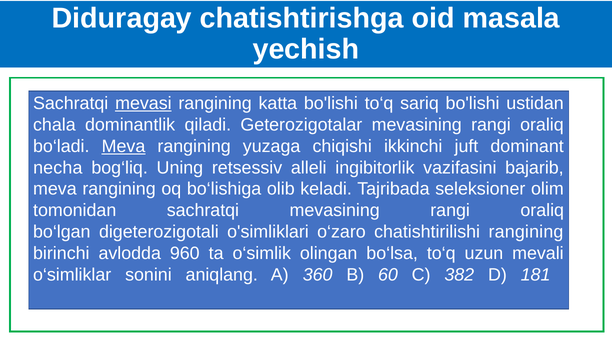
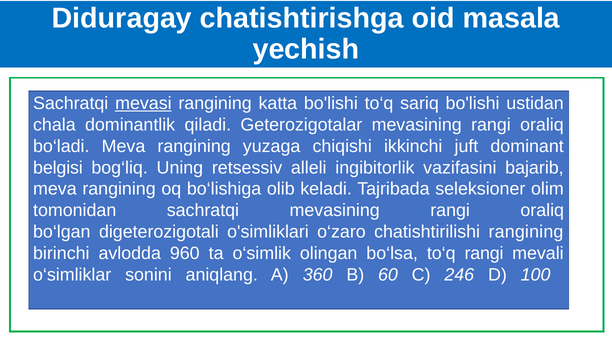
Meva underline: present -> none (124, 146)
necha: necha -> belgisi (58, 168)
to‘q uzun: uzun -> rangi (484, 253)
382: 382 -> 246 (459, 275)
181: 181 -> 100 (536, 275)
